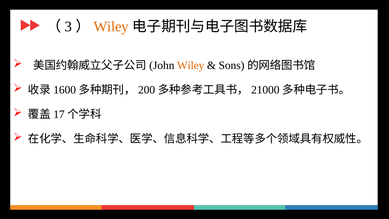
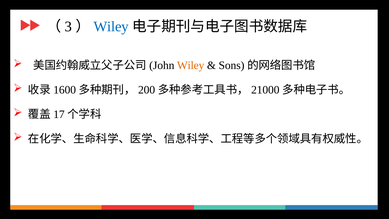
Wiley colour: orange -> blue (111, 27)
